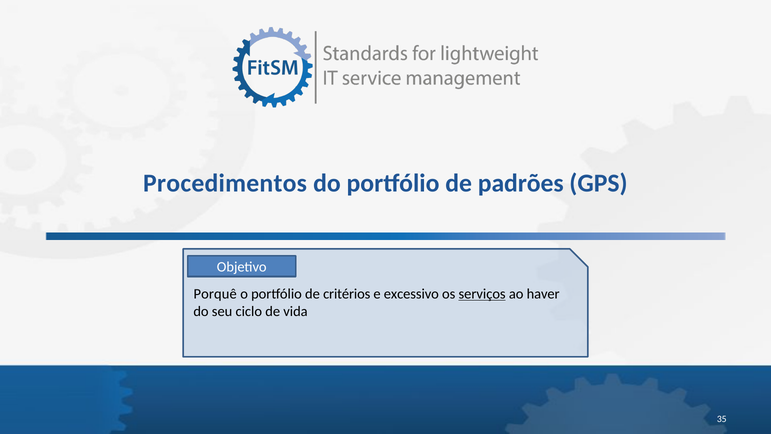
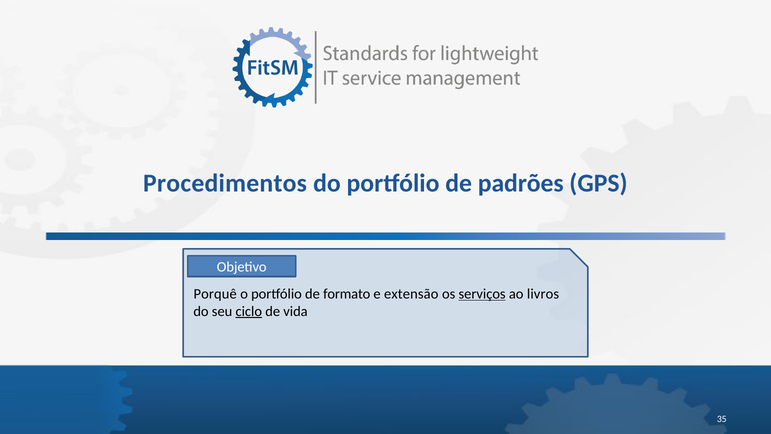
critérios: critérios -> formato (347, 294)
excessivo: excessivo -> extensão (411, 294)
haver: haver -> livros (543, 294)
ciclo underline: none -> present (249, 311)
